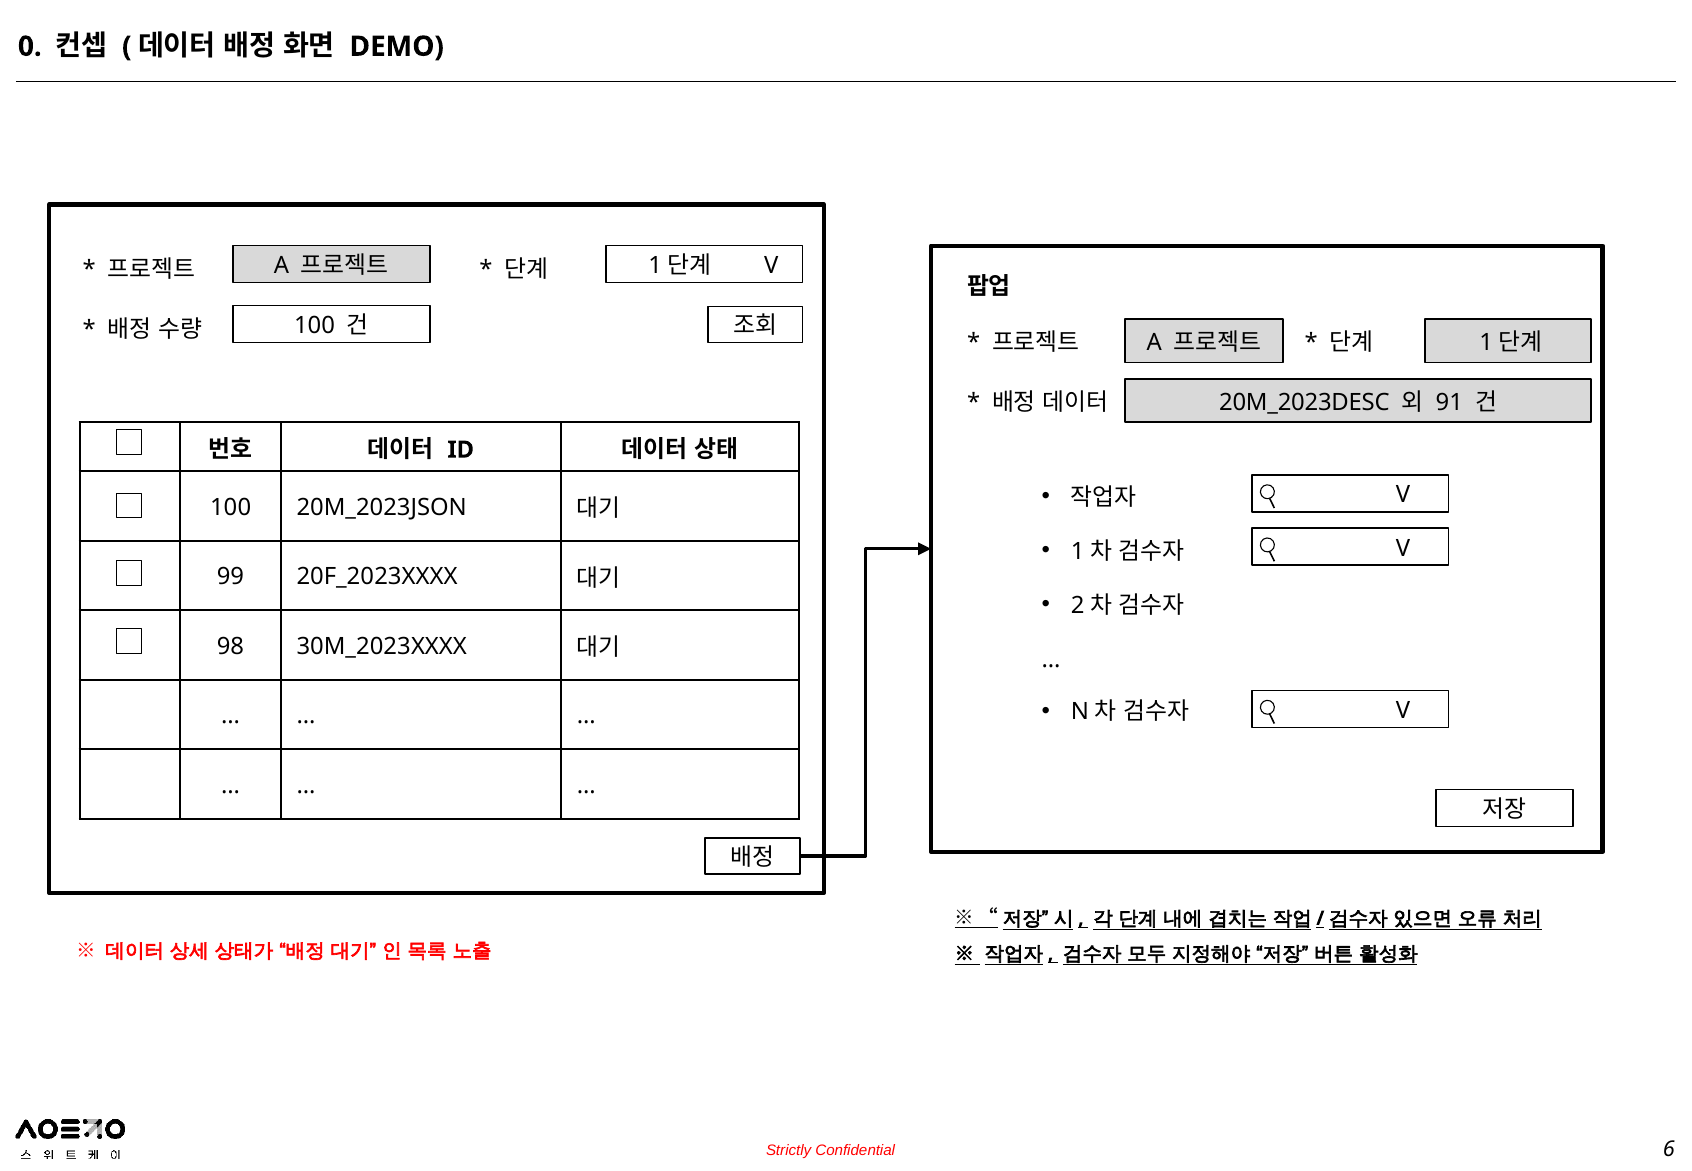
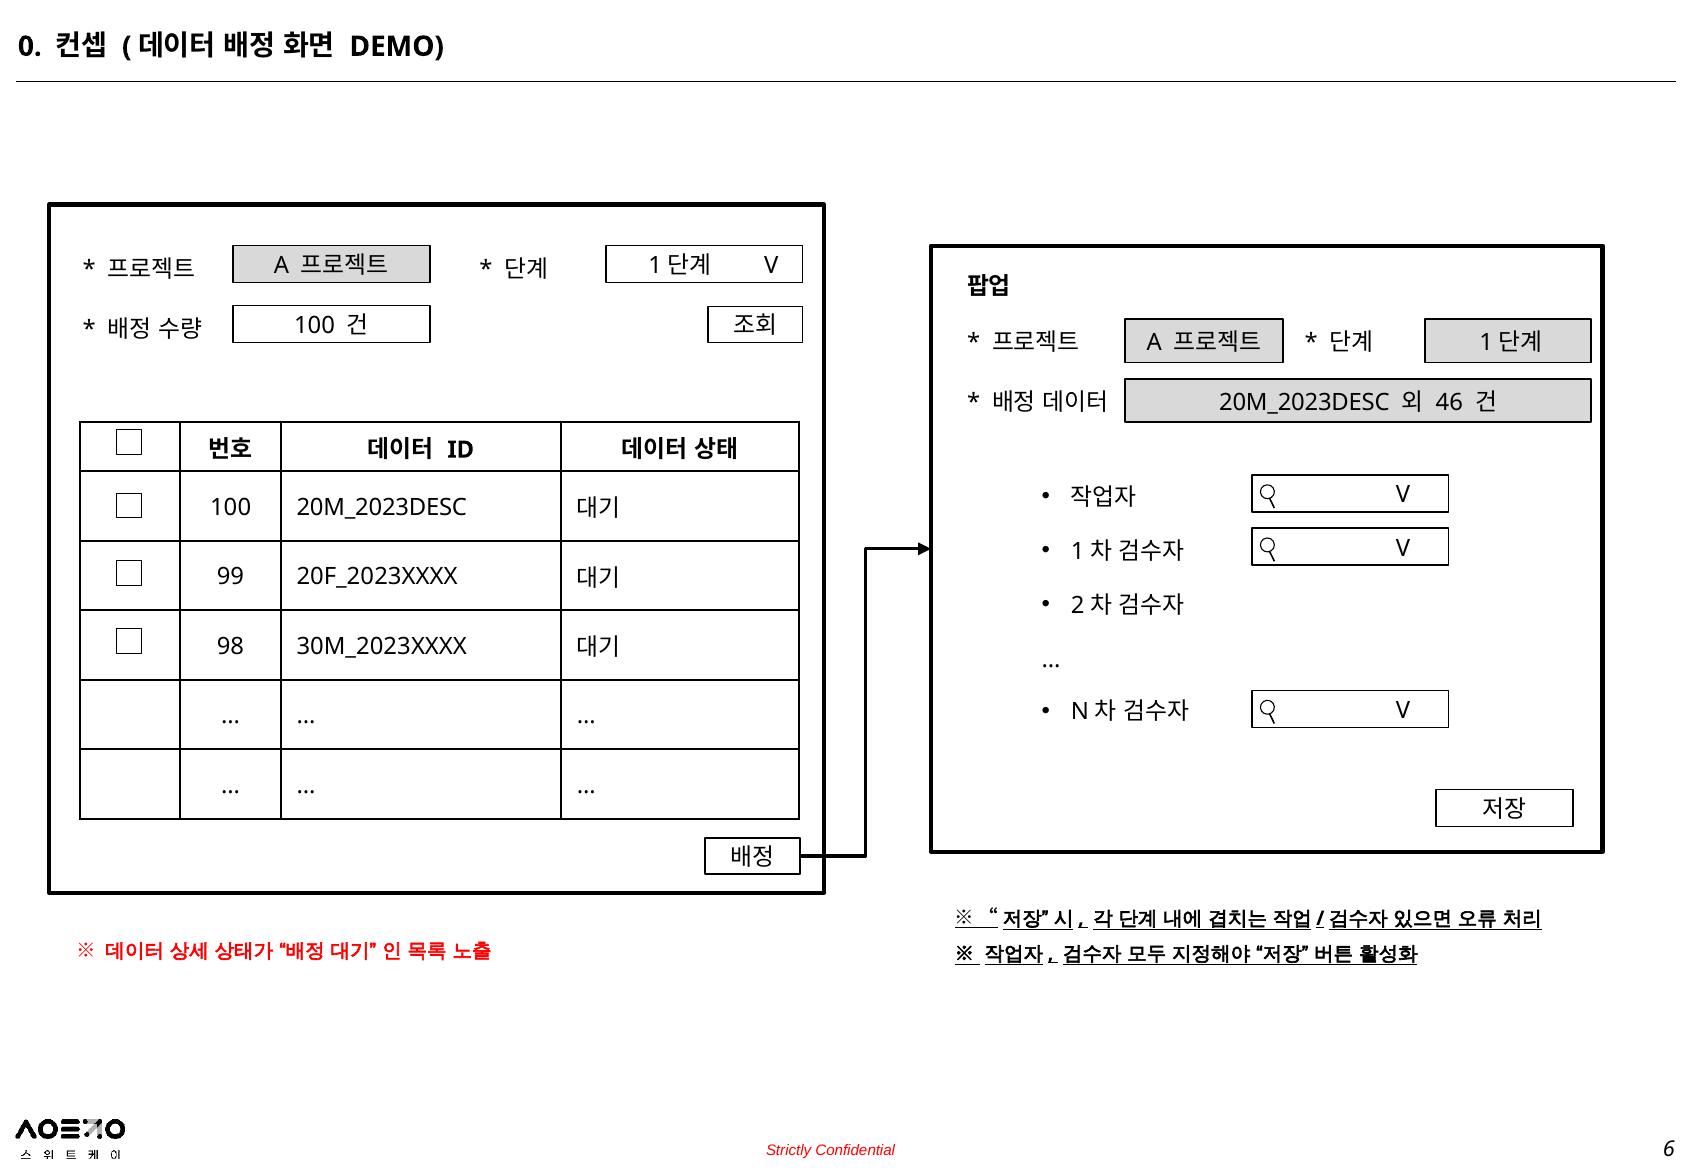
91: 91 -> 46 (1449, 402)
100 20M_2023JSON: 20M_2023JSON -> 20M_2023DESC (382, 508)
